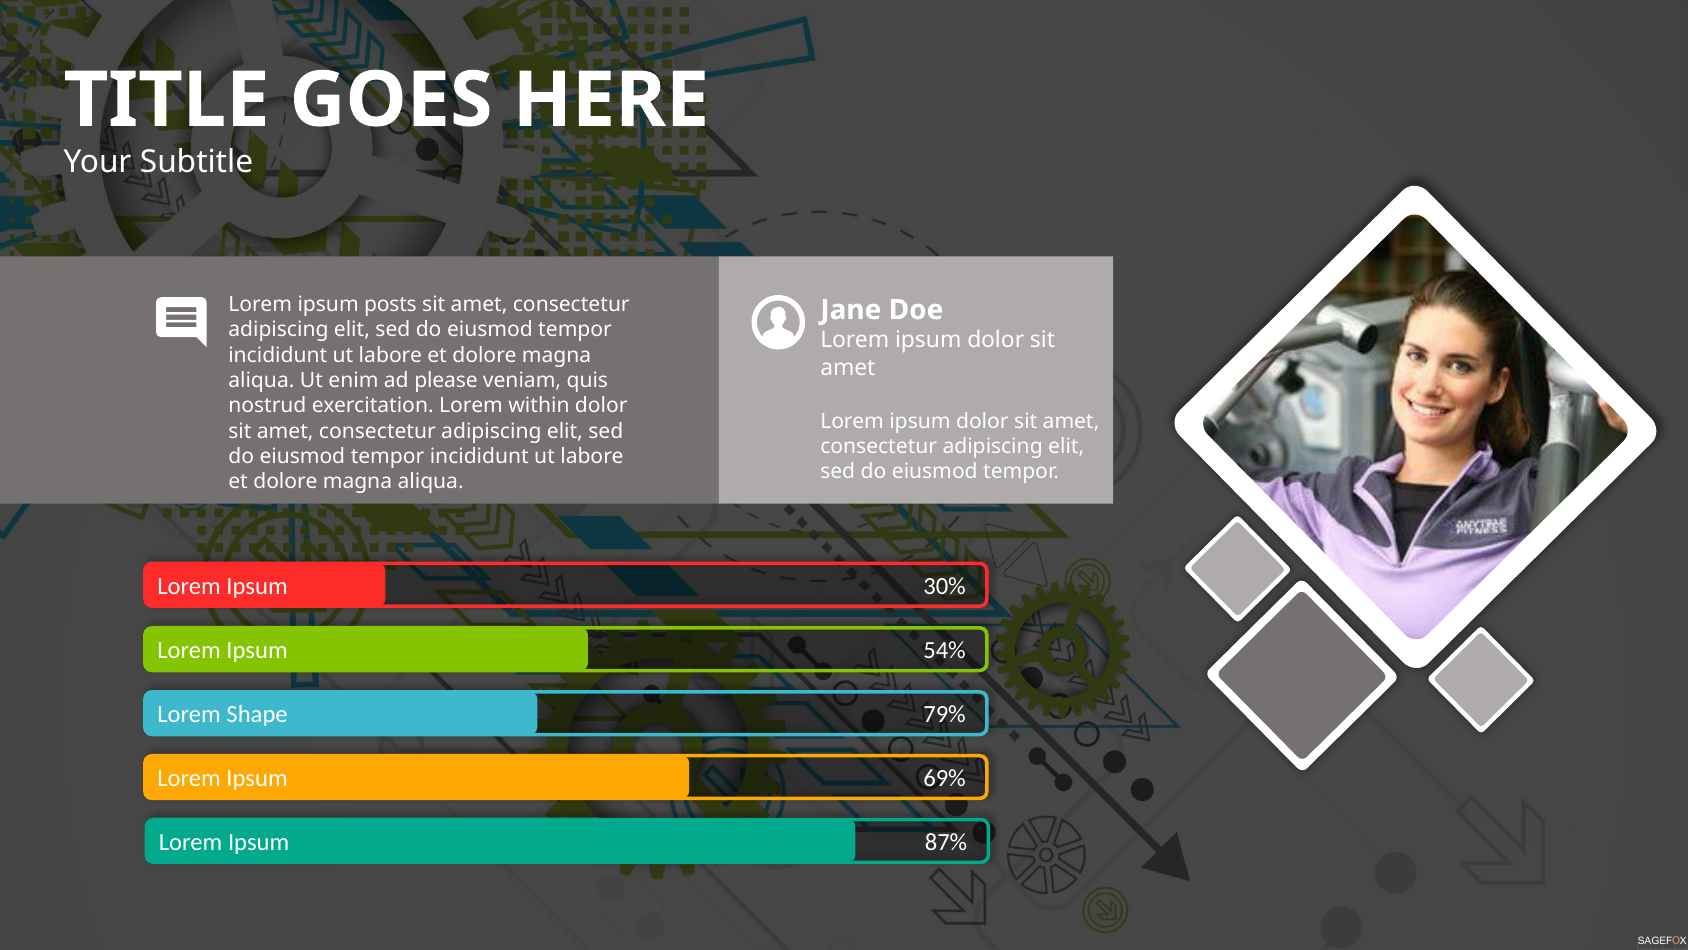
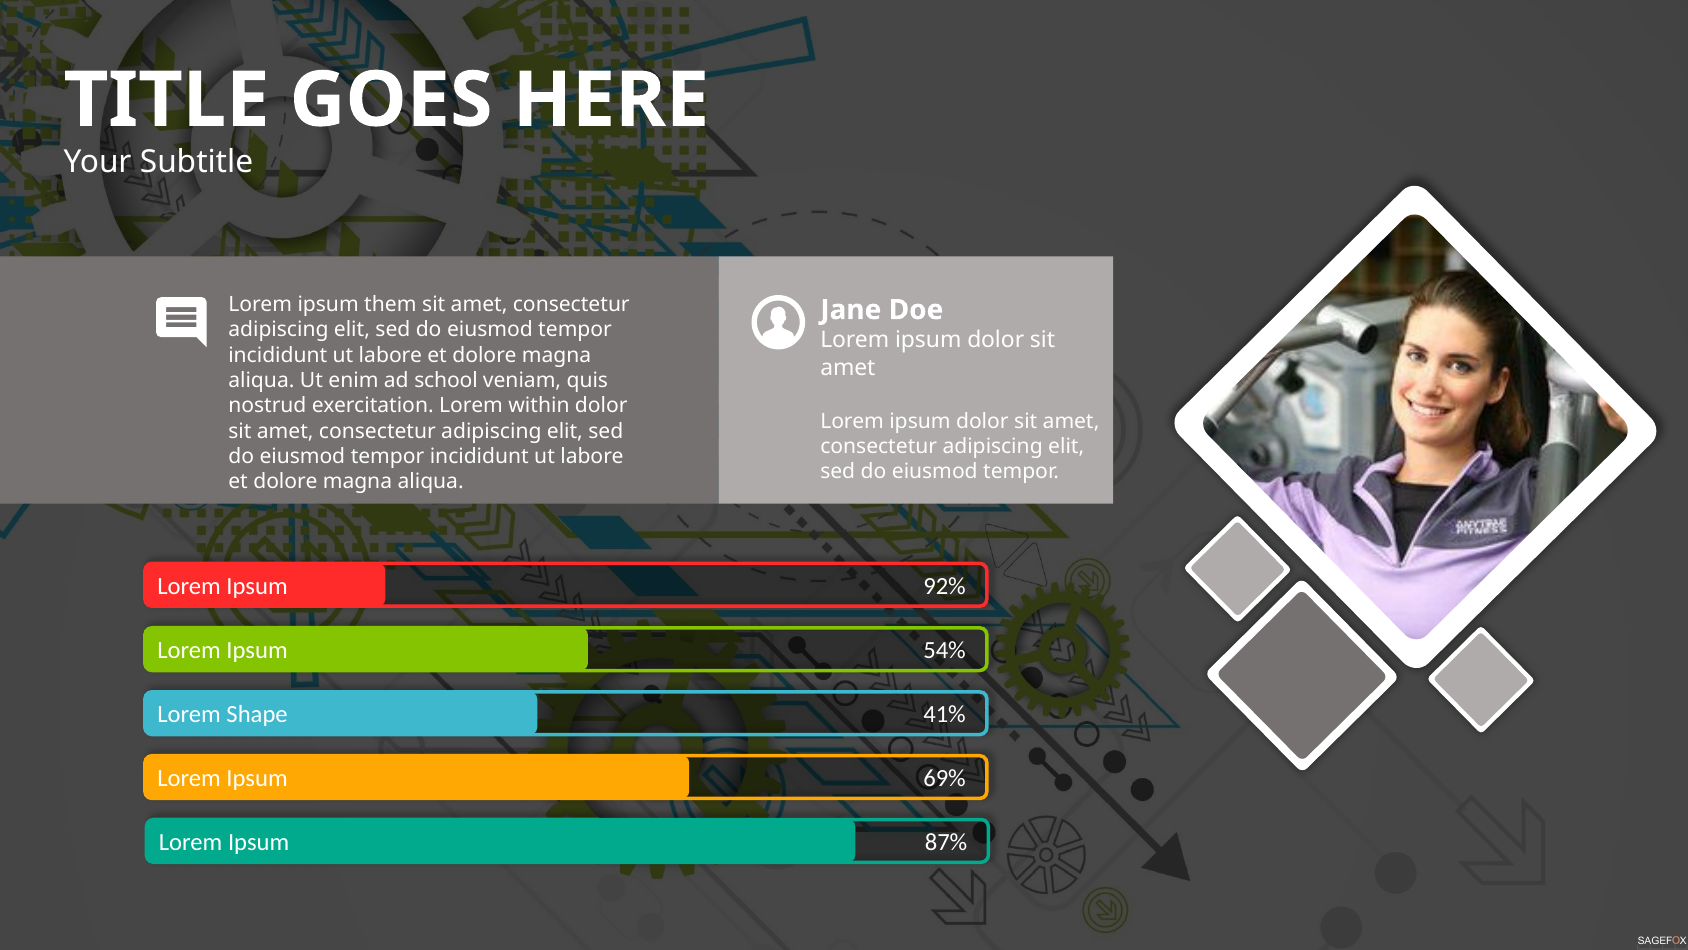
posts: posts -> them (390, 304)
please: please -> school (446, 380)
30%: 30% -> 92% (945, 586)
79%: 79% -> 41% (945, 714)
